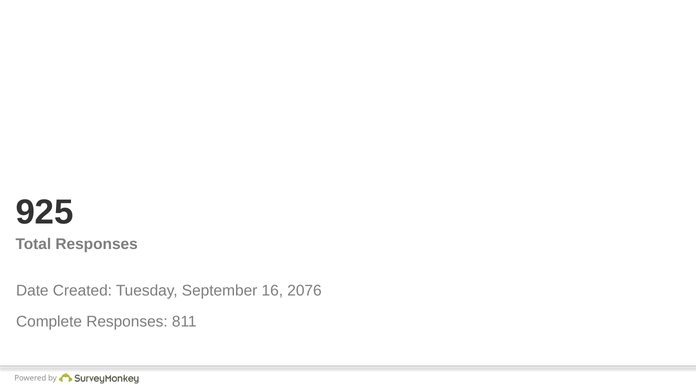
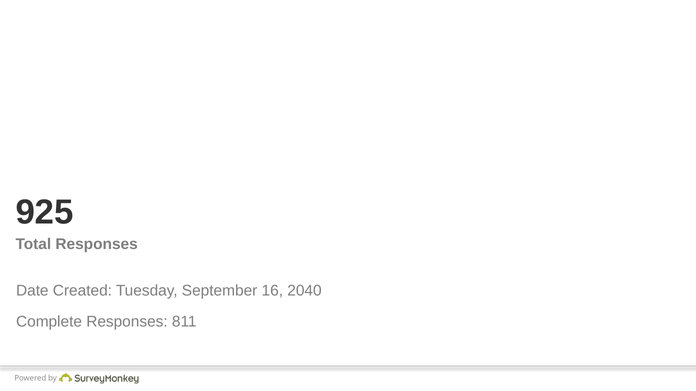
2076: 2076 -> 2040 (304, 291)
